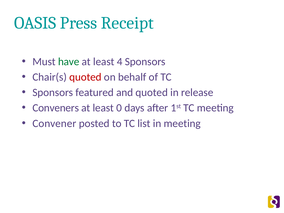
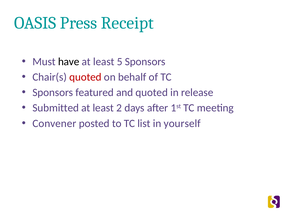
have colour: green -> black (69, 62)
4: 4 -> 5 (120, 62)
Conveners: Conveners -> Submitted (56, 108)
0: 0 -> 2 (119, 108)
in meeting: meeting -> yourself (182, 123)
